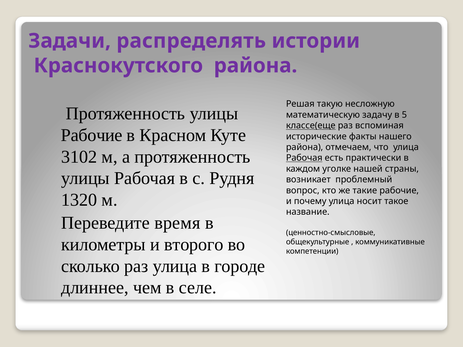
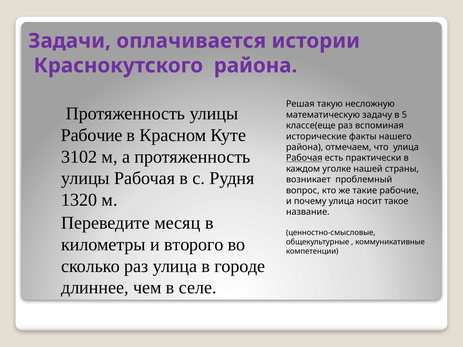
распределять: распределять -> оплачивается (191, 41)
классе(еще underline: present -> none (311, 126)
время: время -> месяц (177, 223)
